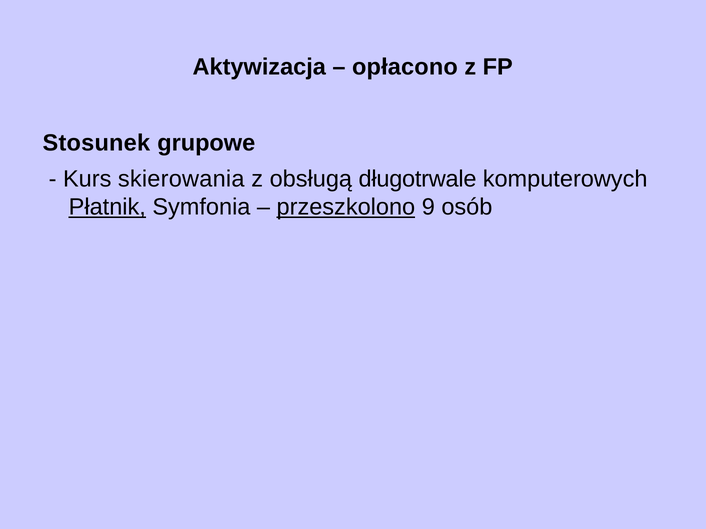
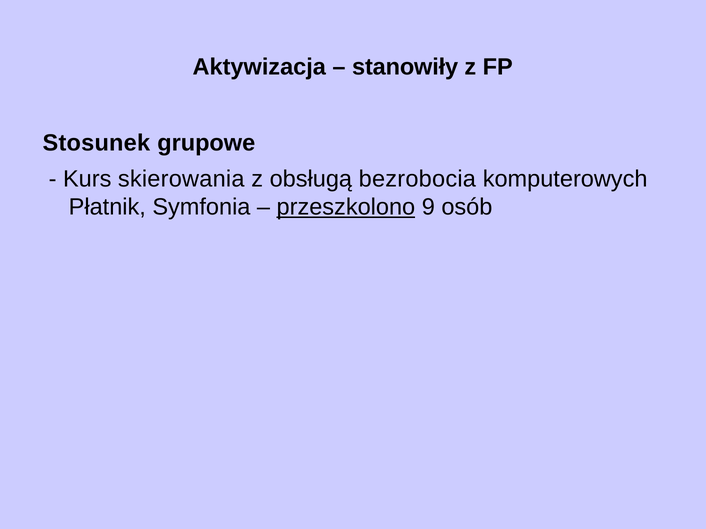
opłacono: opłacono -> stanowiły (405, 67)
długotrwale: długotrwale -> bezrobocia (417, 179)
Płatnik underline: present -> none (107, 207)
